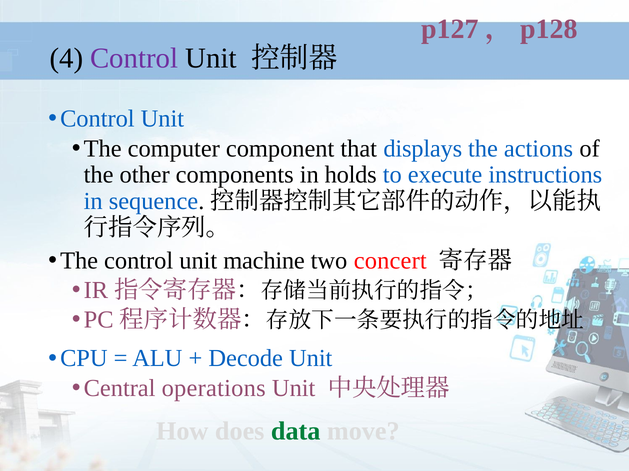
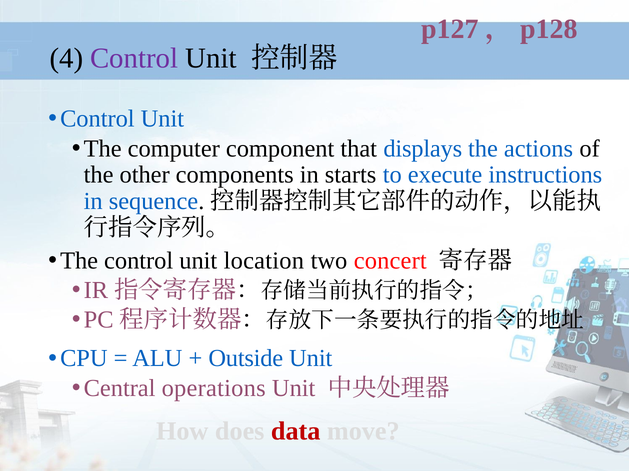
holds: holds -> starts (351, 175)
machine: machine -> location (264, 261)
Decode: Decode -> Outside (246, 359)
data colour: green -> red (296, 432)
